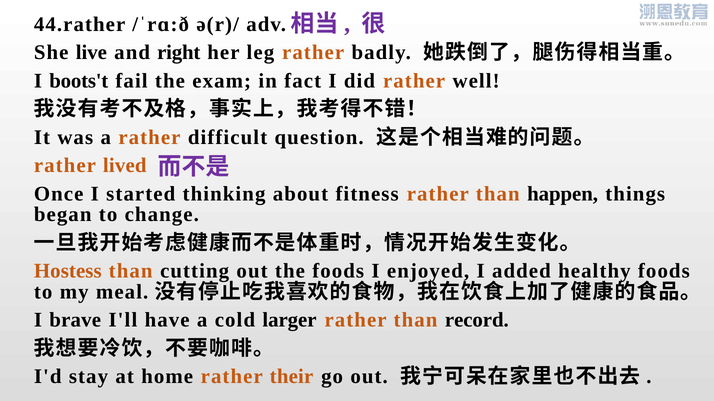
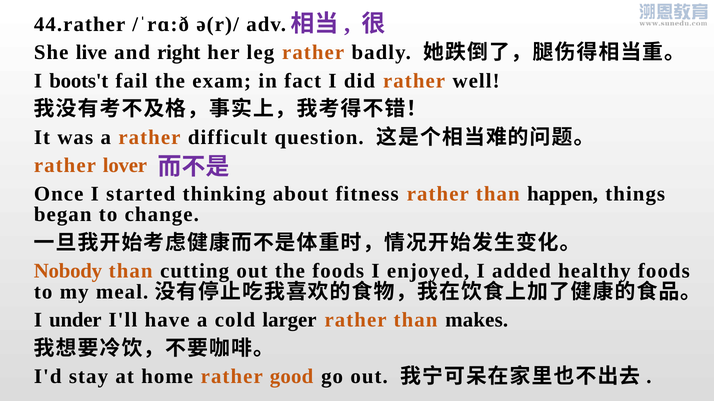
lived: lived -> lover (125, 166)
Hostess: Hostess -> Nobody (68, 271)
brave: brave -> under (75, 320)
record: record -> makes (477, 320)
their: their -> good (292, 377)
